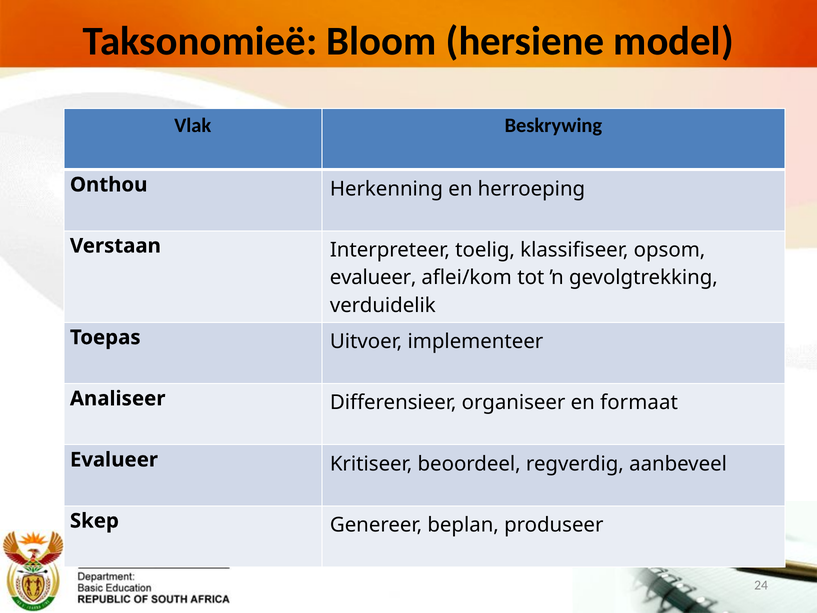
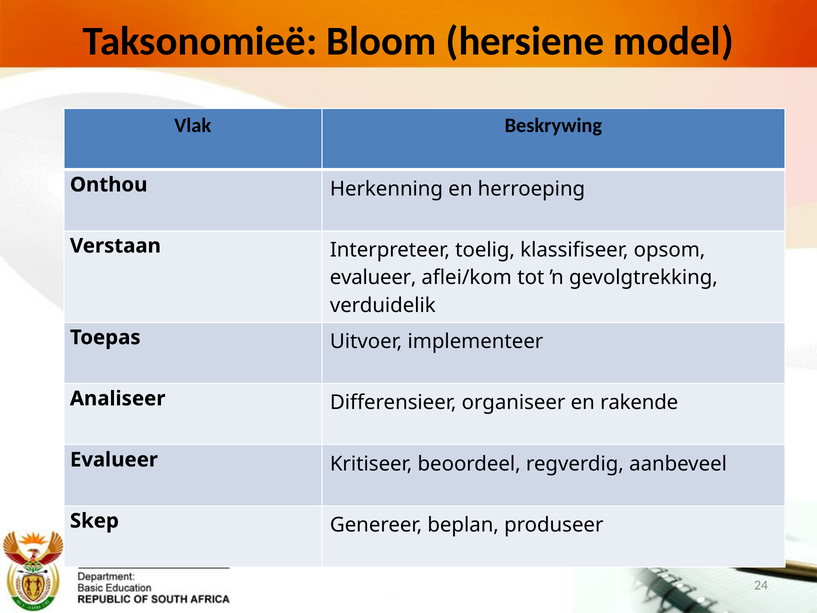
formaat: formaat -> rakende (639, 403)
